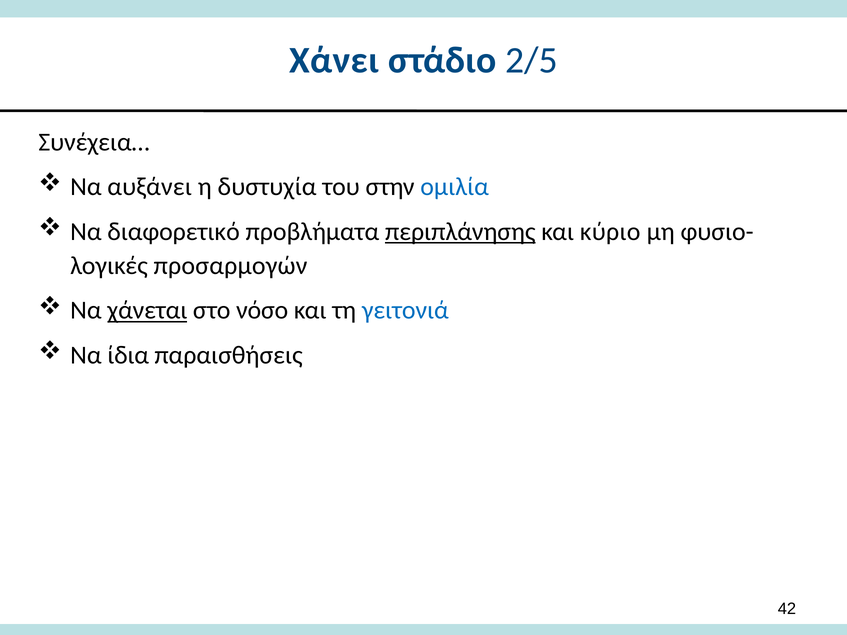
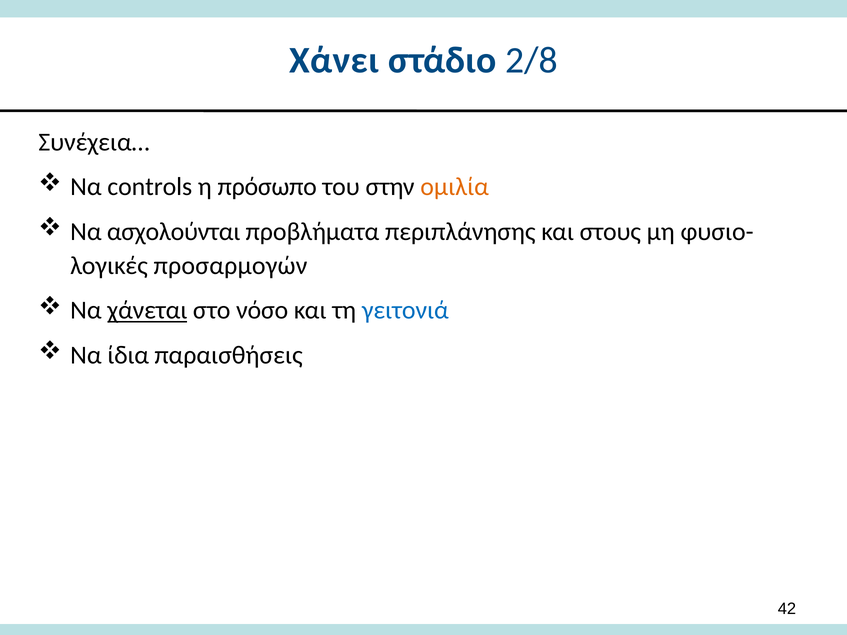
2/5: 2/5 -> 2/8 (531, 60)
αυξάνει: αυξάνει -> controls (150, 187)
δυστυχία: δυστυχία -> πρόσωπο (267, 187)
ομιλία colour: blue -> orange (455, 187)
διαφορετικό: διαφορετικό -> ασχολούνται (174, 232)
περιπλάνησης underline: present -> none (460, 232)
κύριο: κύριο -> στους (610, 232)
